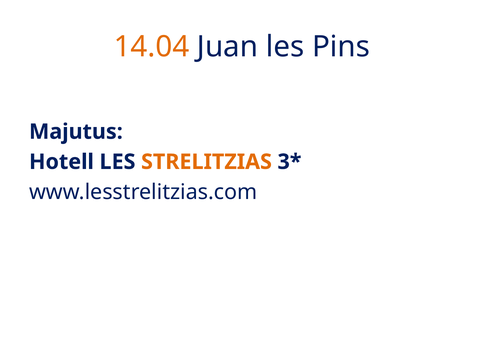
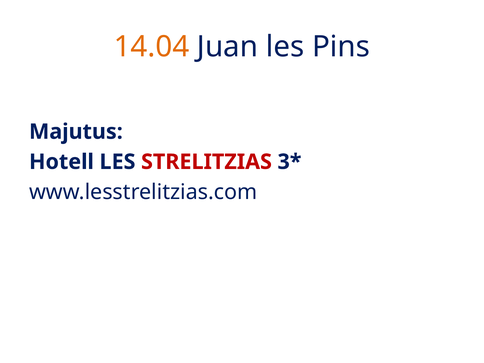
STRELITZIAS colour: orange -> red (206, 162)
